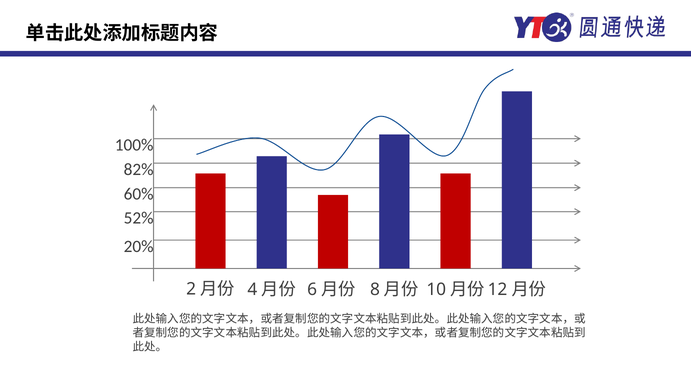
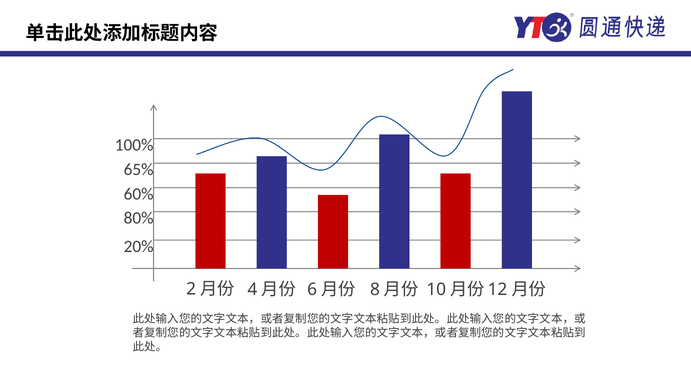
82%: 82% -> 65% (139, 170)
52%: 52% -> 80% (139, 218)
